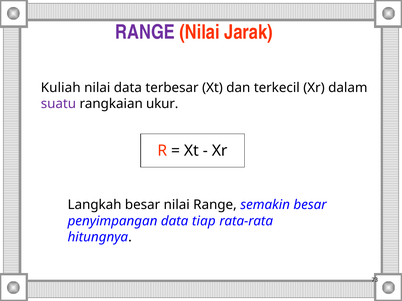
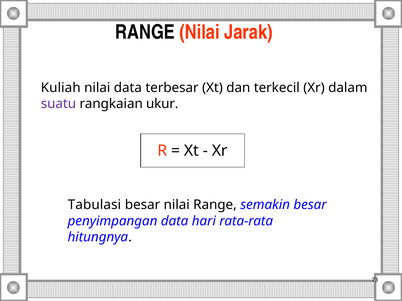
RANGE colour: purple -> black (145, 32)
Langkah: Langkah -> Tabulasi (94, 205)
tiap: tiap -> hari (204, 221)
